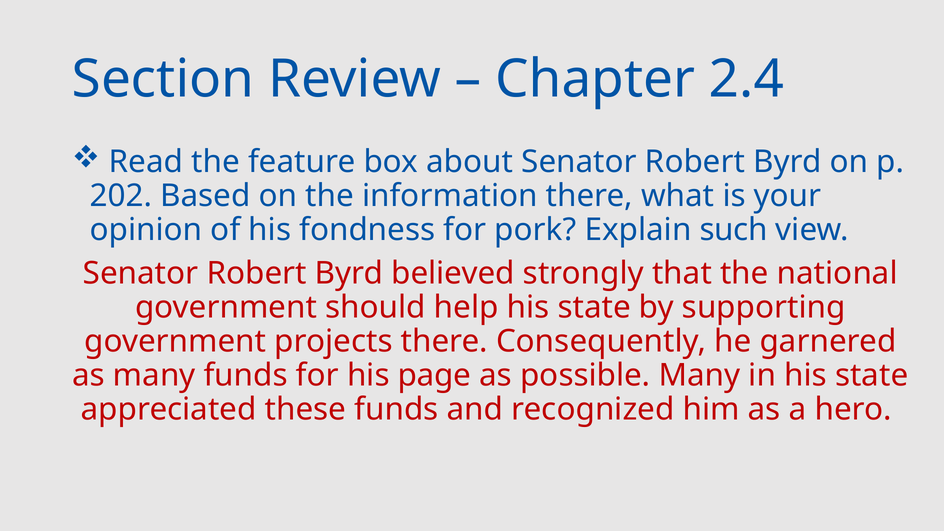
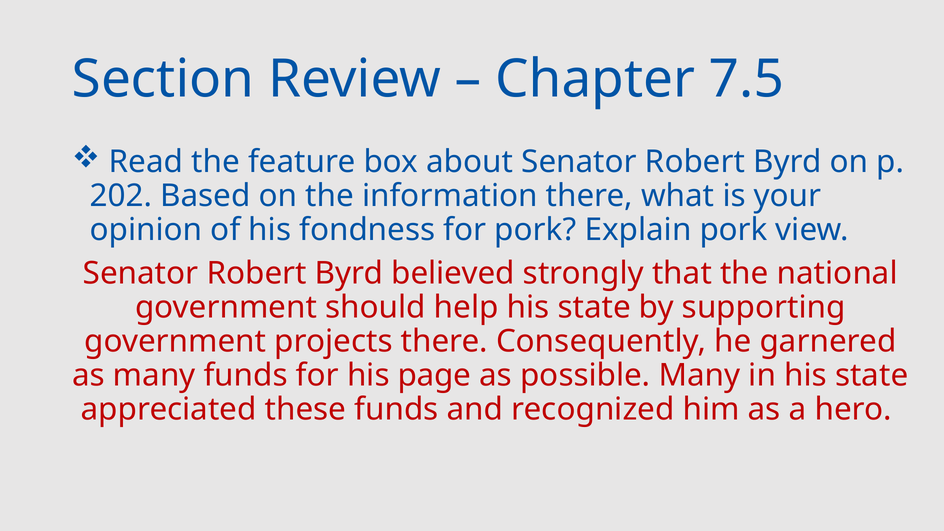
2.4: 2.4 -> 7.5 (746, 79)
Explain such: such -> pork (734, 230)
